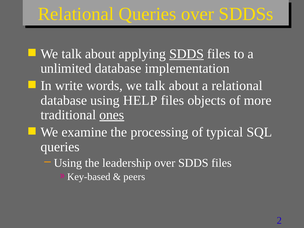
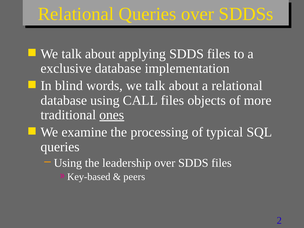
SDDS underline: present -> none (187, 54)
unlimited: unlimited -> exclusive (66, 68)
write: write -> blind (69, 86)
HELP: HELP -> CALL (140, 100)
